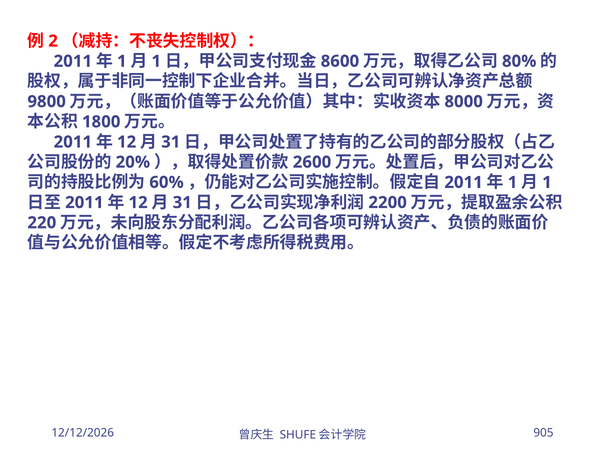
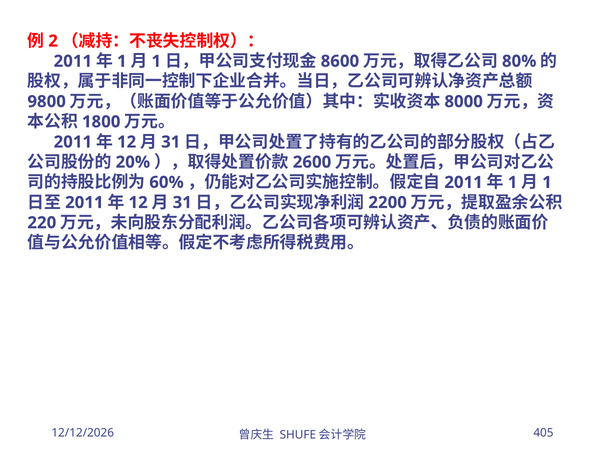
905: 905 -> 405 (543, 432)
